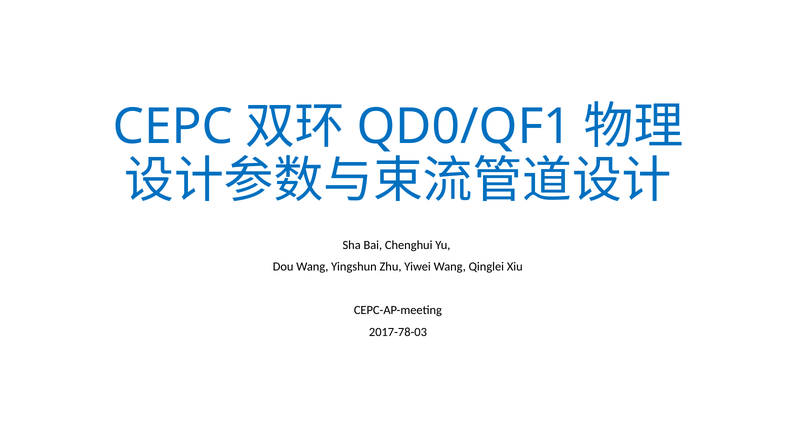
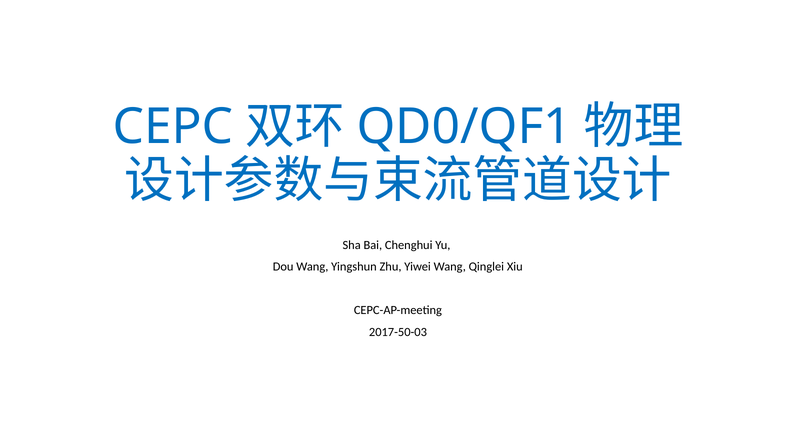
2017-78-03: 2017-78-03 -> 2017-50-03 (398, 332)
